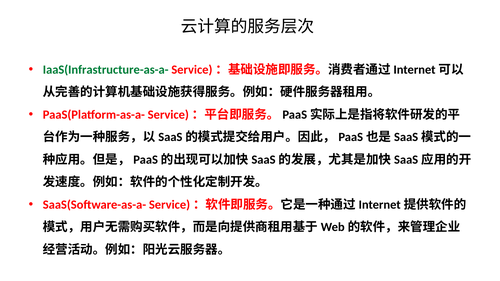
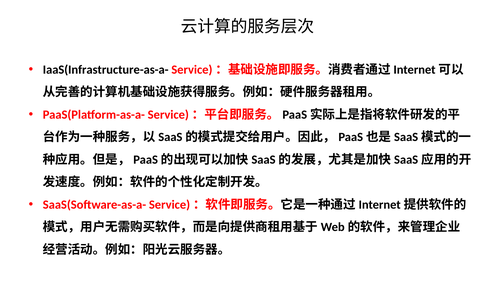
IaaS(Infrastructure-as-a- colour: green -> black (106, 70)
